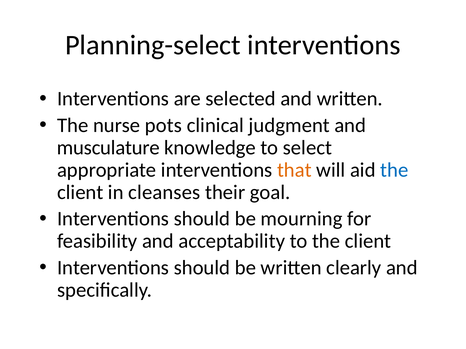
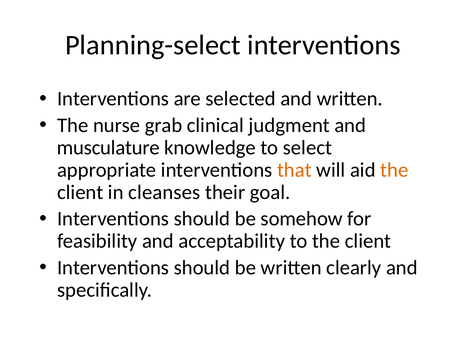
pots: pots -> grab (163, 125)
the colour: blue -> orange (394, 170)
mourning: mourning -> somehow (302, 219)
